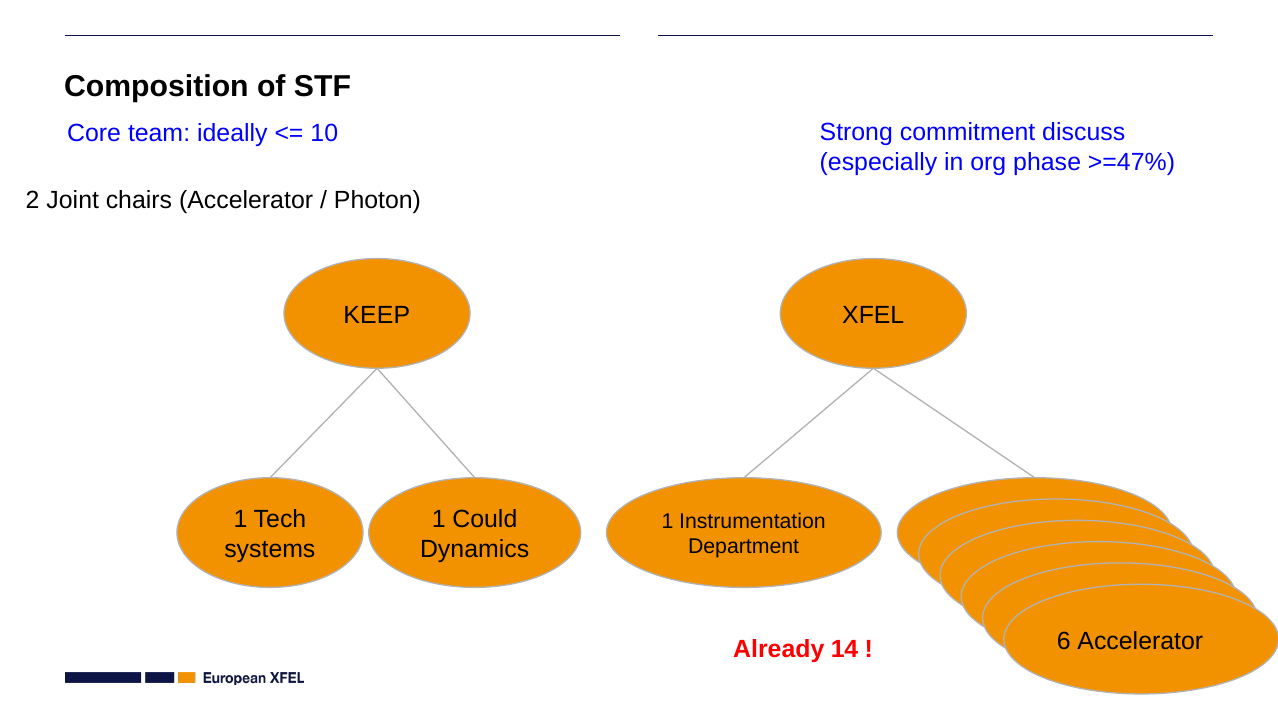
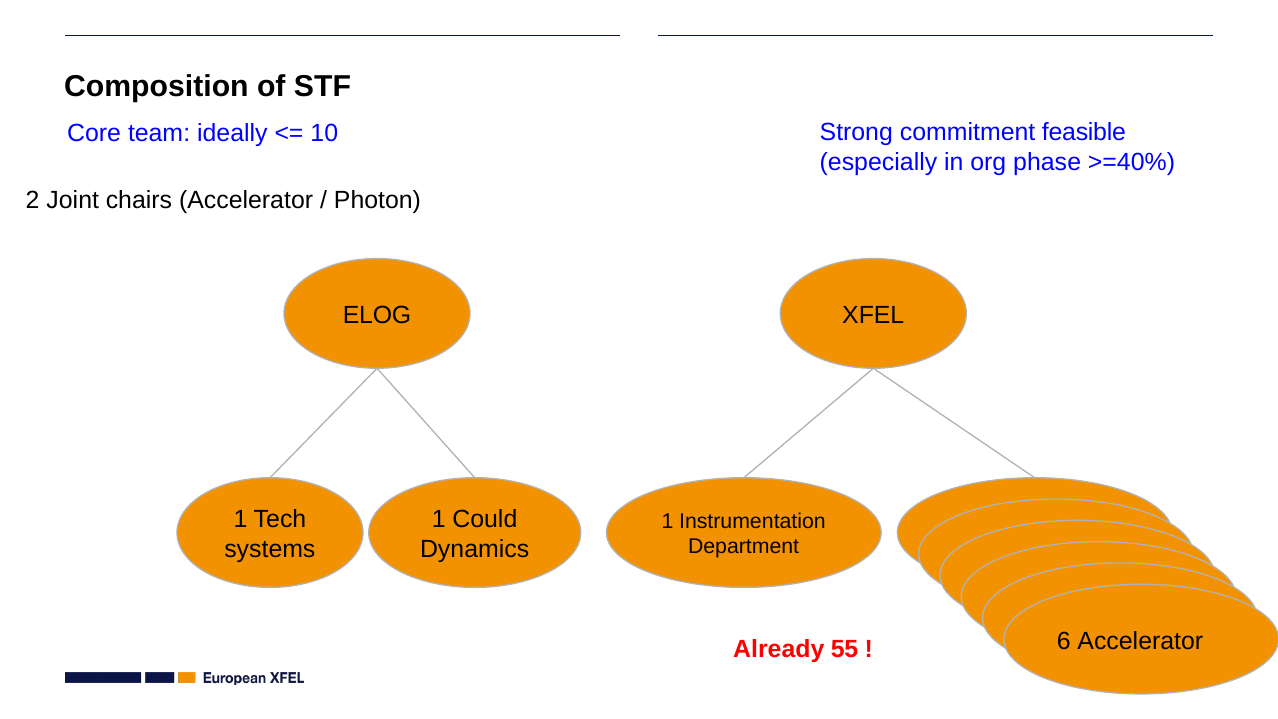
discuss: discuss -> feasible (1084, 132)
>=47%: >=47% -> >=40% (1131, 162)
KEEP: KEEP -> ELOG (377, 315)
14: 14 -> 55 (845, 649)
